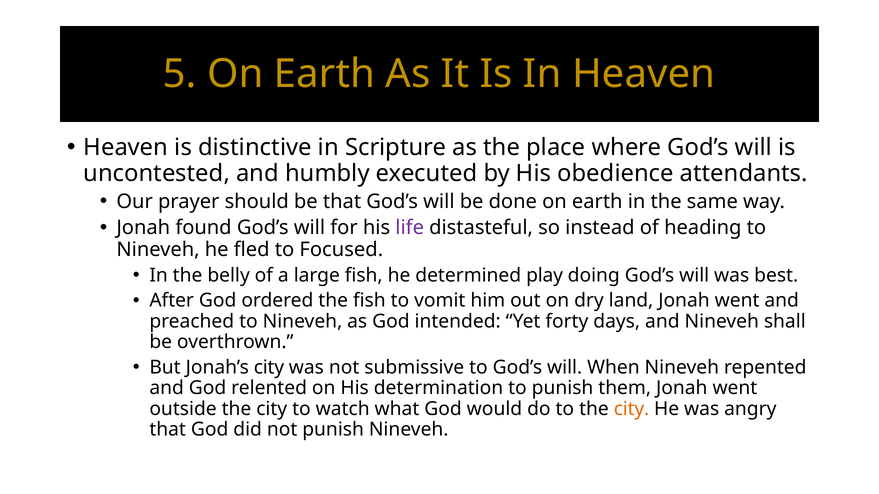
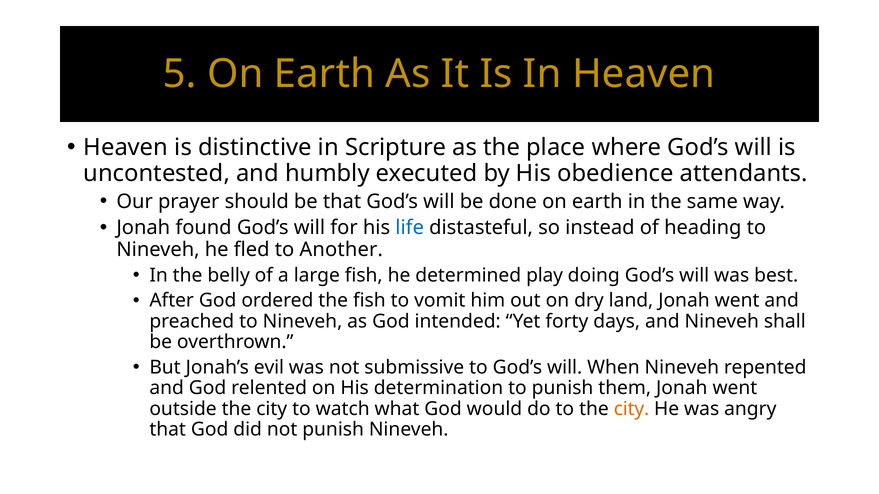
life colour: purple -> blue (410, 228)
Focused: Focused -> Another (341, 250)
Jonah’s city: city -> evil (269, 368)
